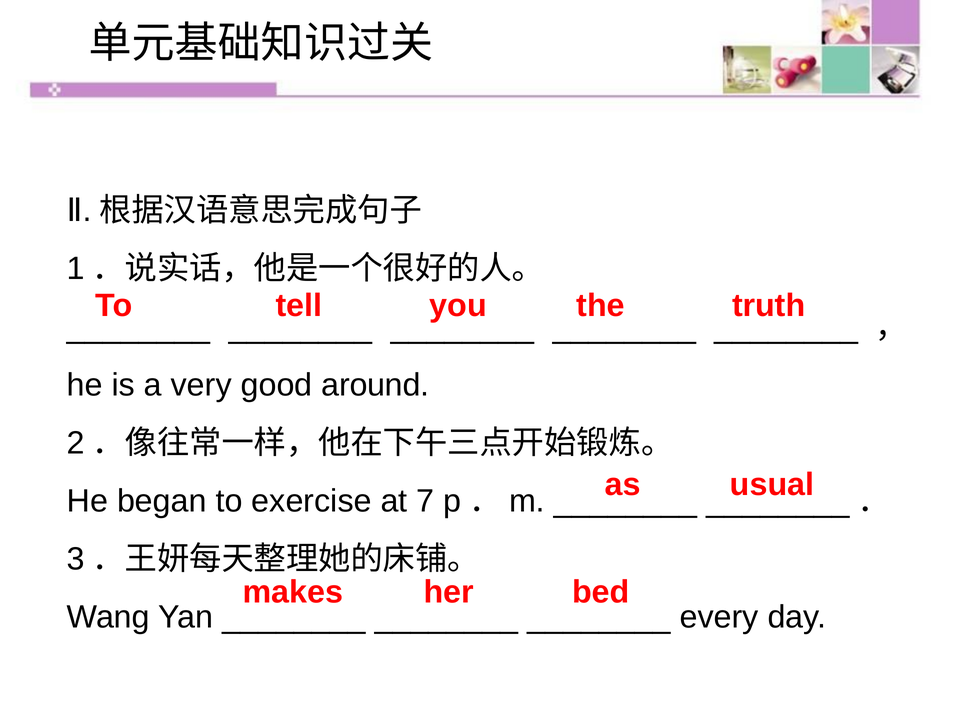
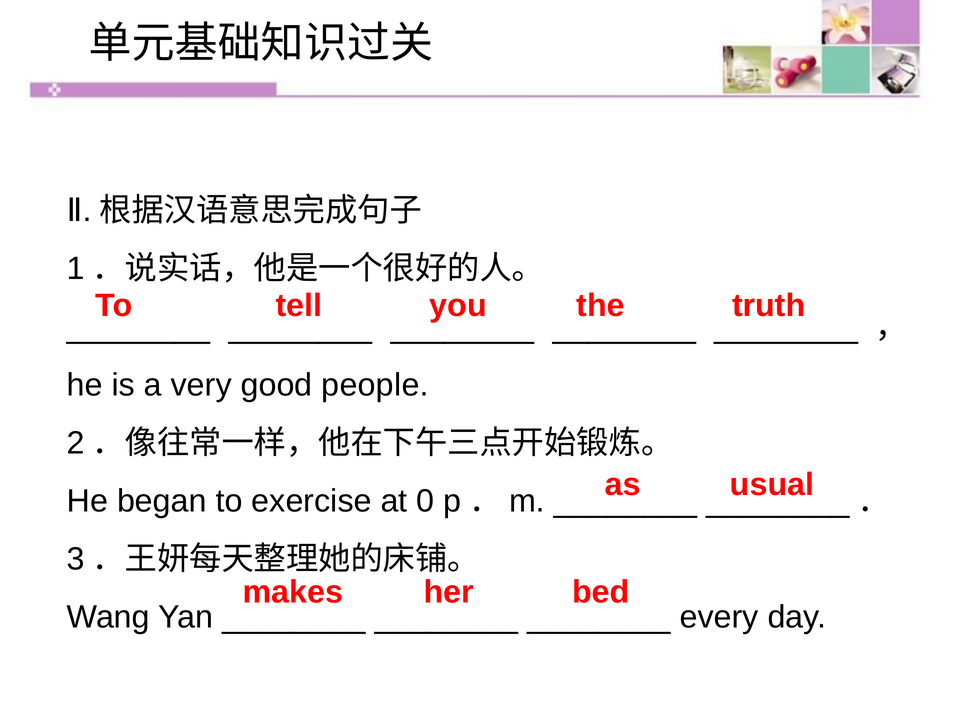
around: around -> people (375, 385)
7: 7 -> 0 (425, 501)
